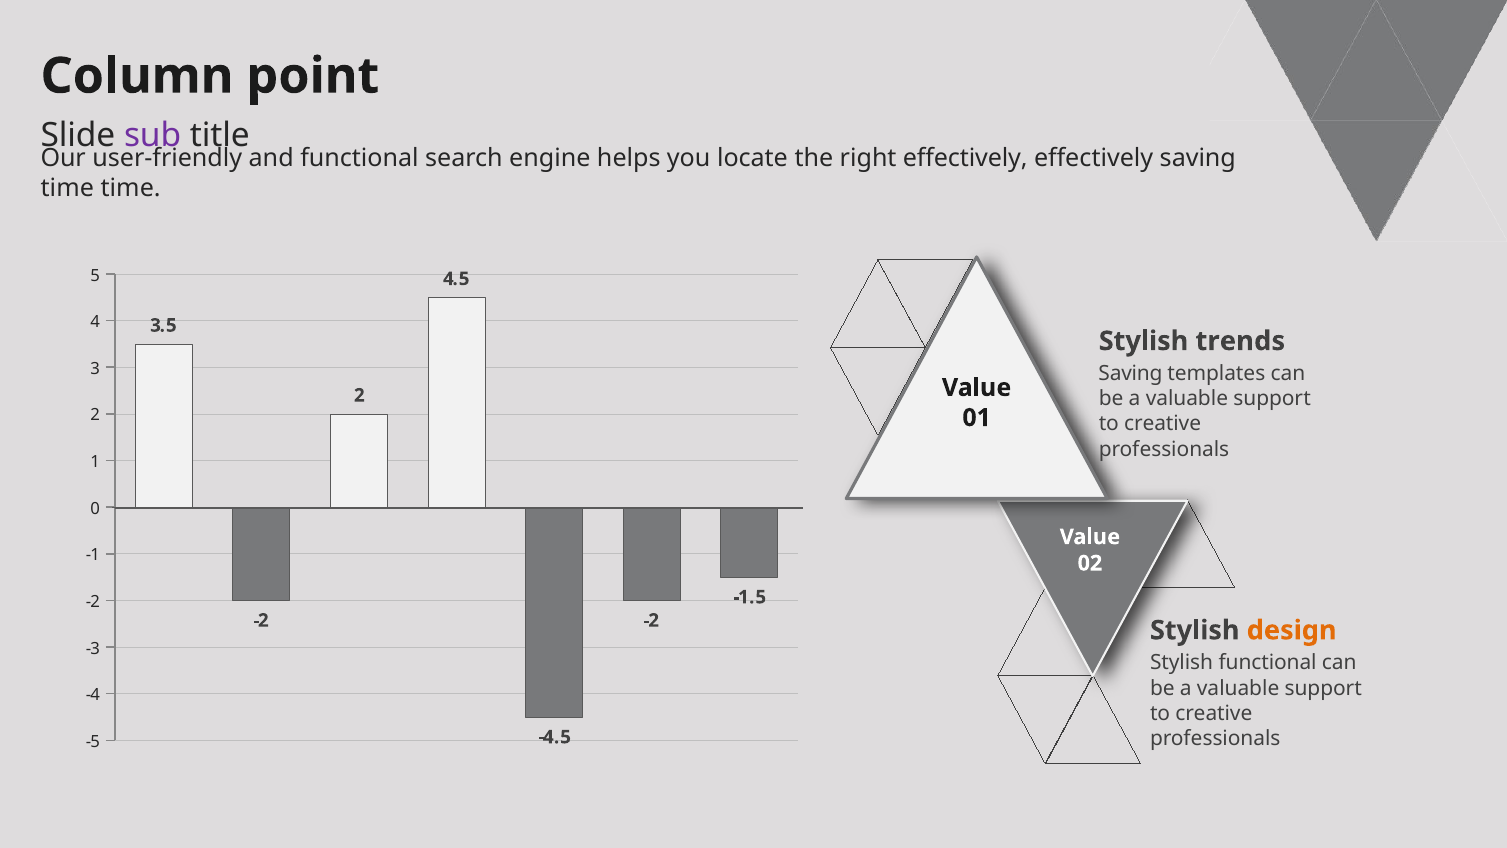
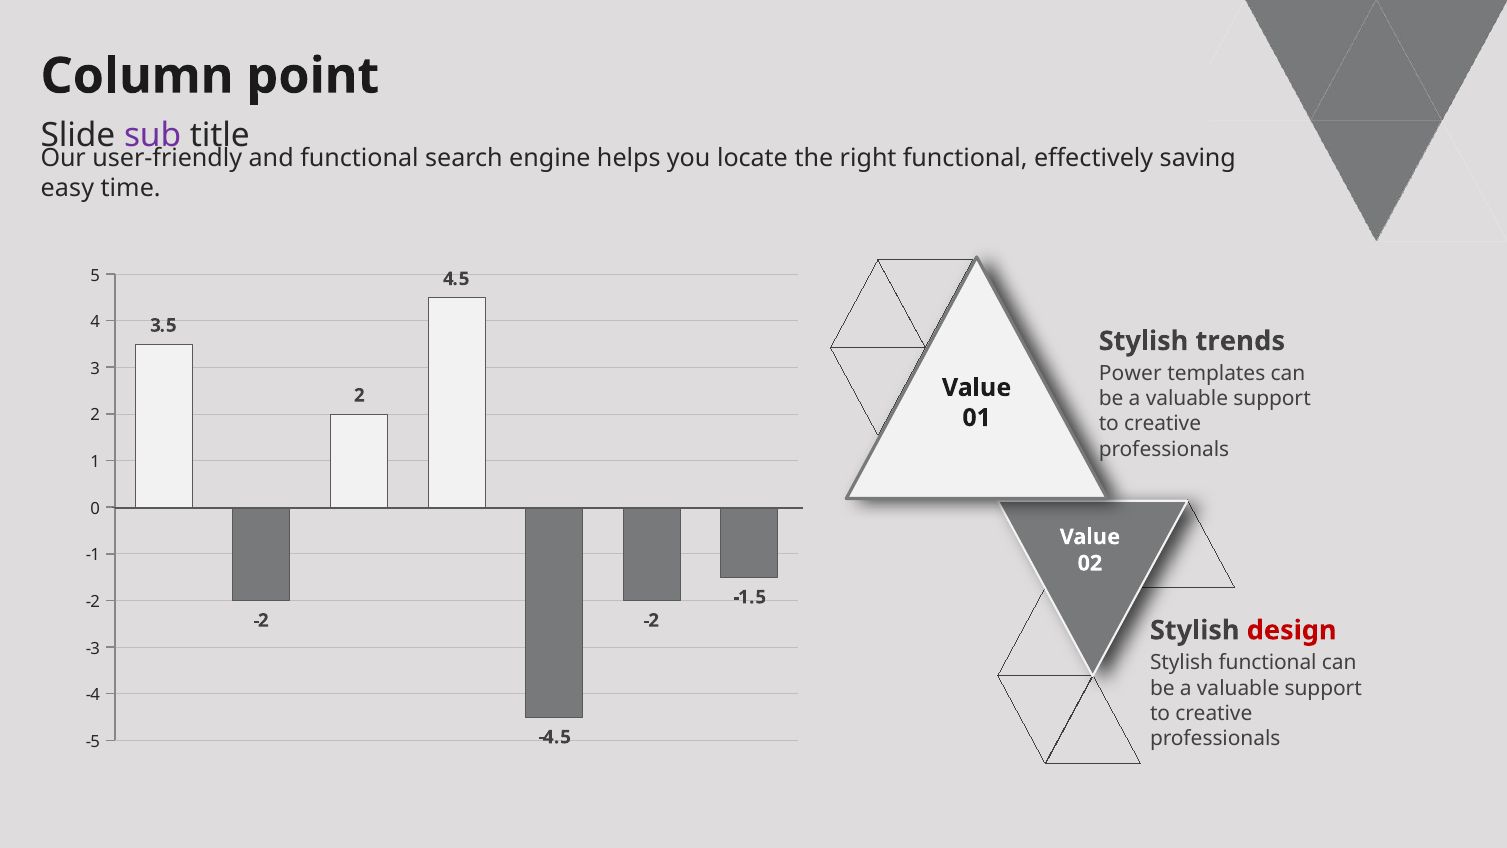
right effectively: effectively -> functional (965, 158)
time: time -> easy (67, 189)
Saving: Saving -> Power (1130, 374)
design colour: orange -> red (1292, 630)
